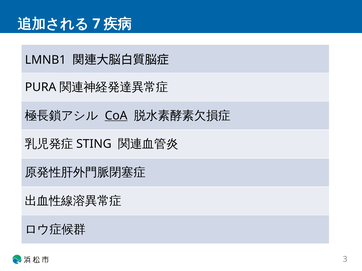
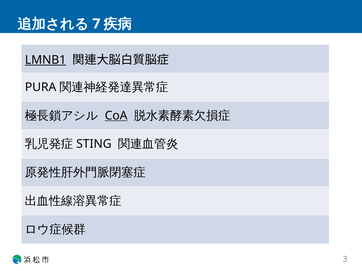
LMNB1 underline: none -> present (46, 60)
